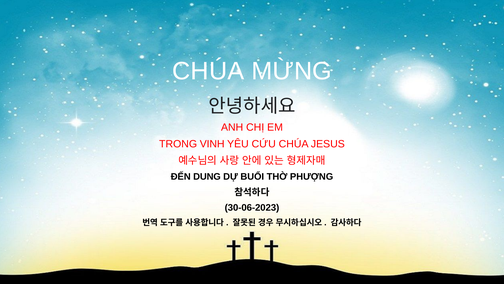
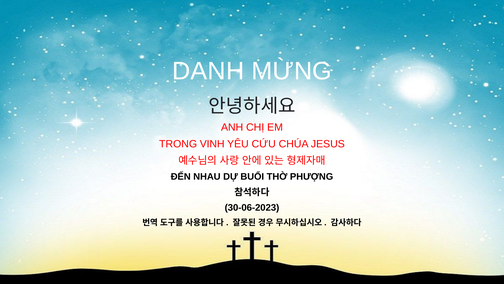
CHÚA: CHÚA -> DANH (208, 71)
DUNG: DUNG -> NHAU (207, 177)
